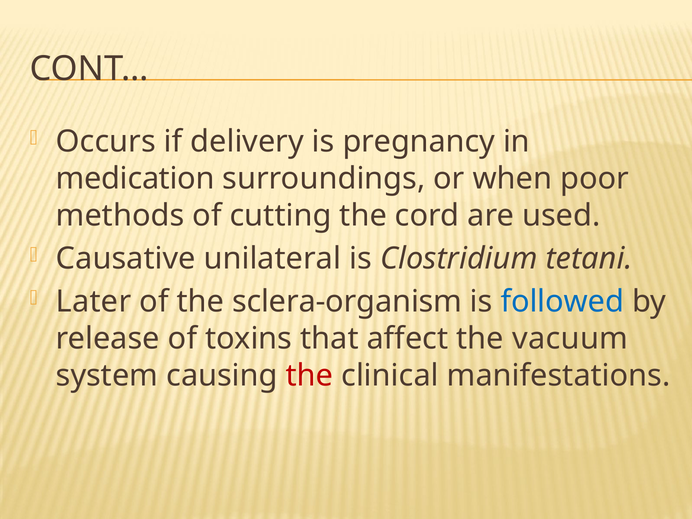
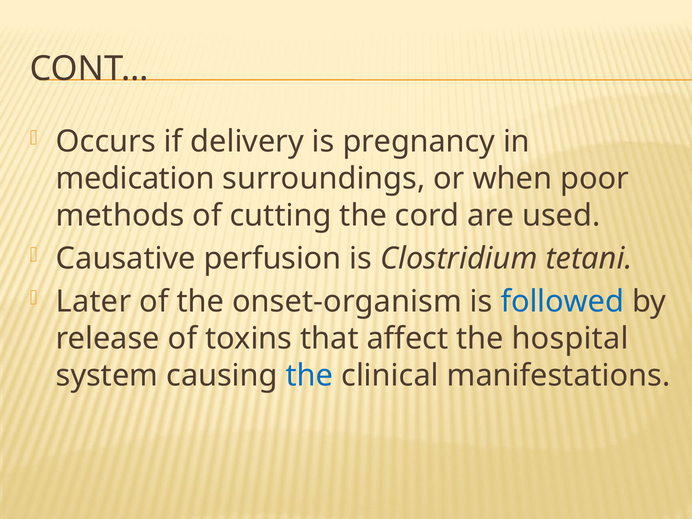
unilateral: unilateral -> perfusion (272, 259)
sclera-organism: sclera-organism -> onset-organism (347, 302)
vacuum: vacuum -> hospital (570, 339)
the colour: red -> blue (310, 375)
